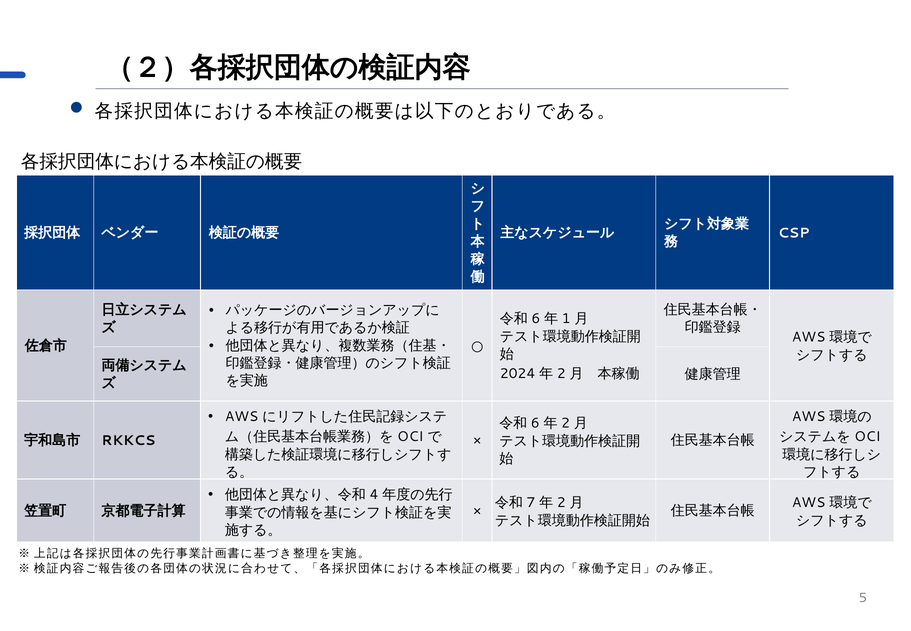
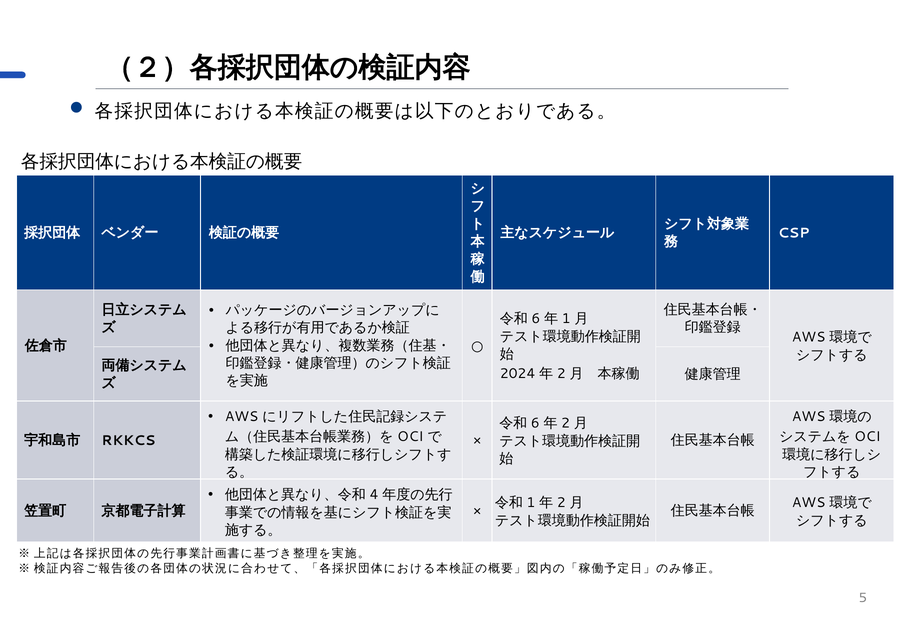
7: 7 -> 1 (531, 502)
